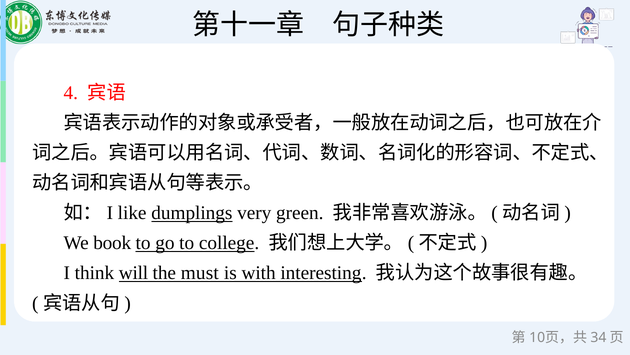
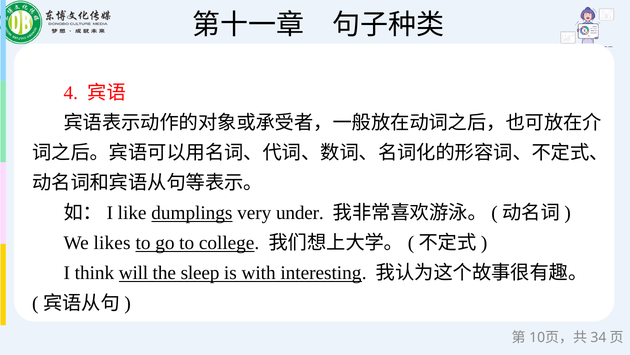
green: green -> under (300, 213)
book: book -> likes (112, 243)
must: must -> sleep (200, 273)
